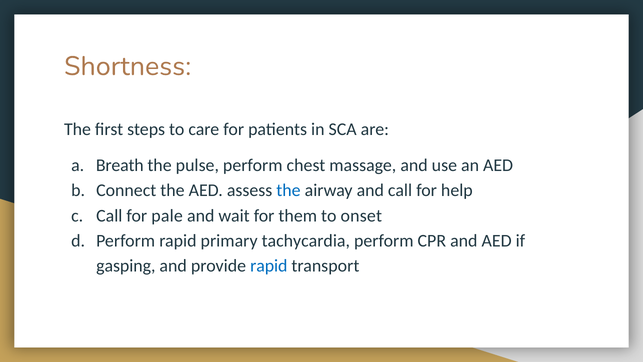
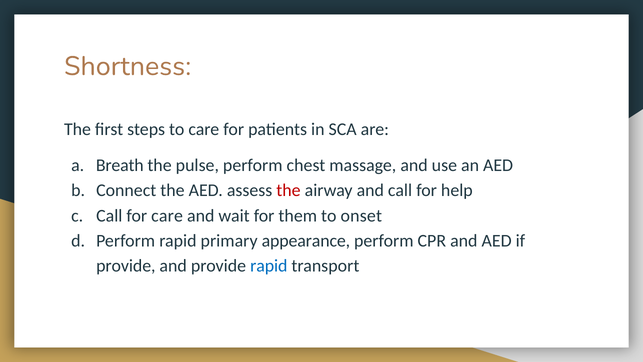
the colour: blue -> red (288, 190)
for pale: pale -> care (167, 216)
tachycardia: tachycardia -> appearance (306, 241)
gasping: gasping -> provide (126, 266)
